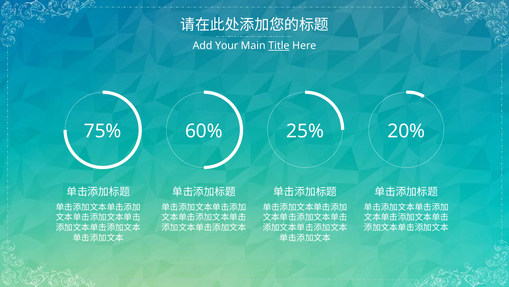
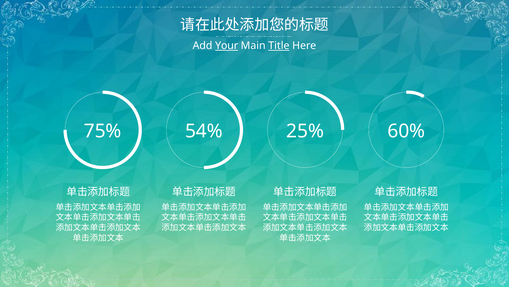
Your underline: none -> present (227, 46)
60%: 60% -> 54% (204, 131)
20%: 20% -> 60% (406, 131)
